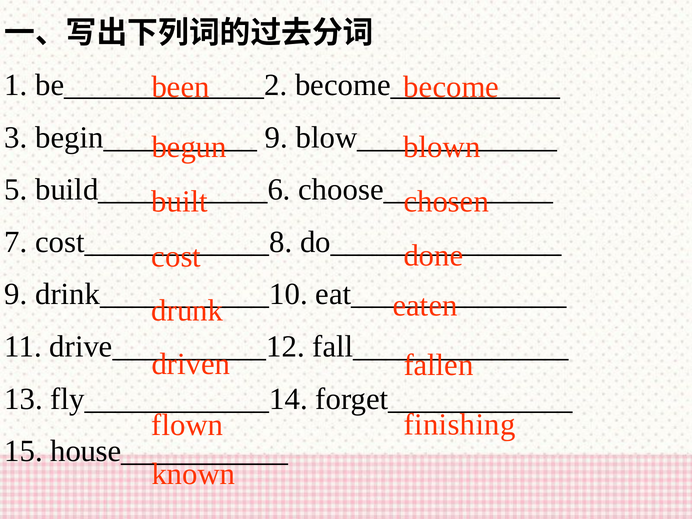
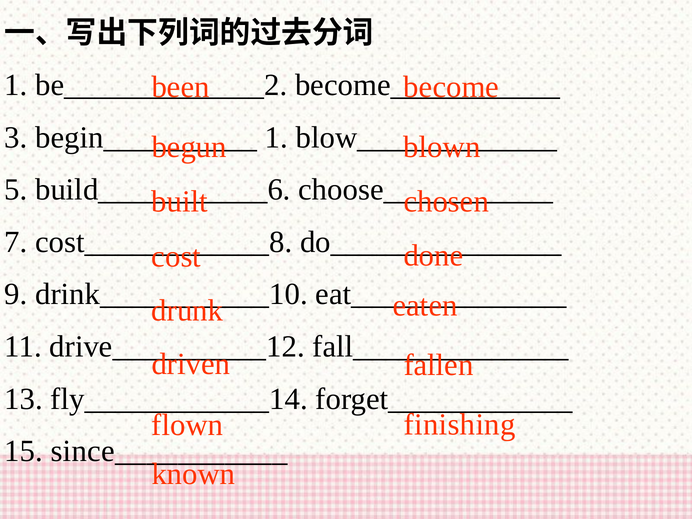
9: 9 -> 1 (277, 137)
house___________: house___________ -> since___________ (169, 451)
